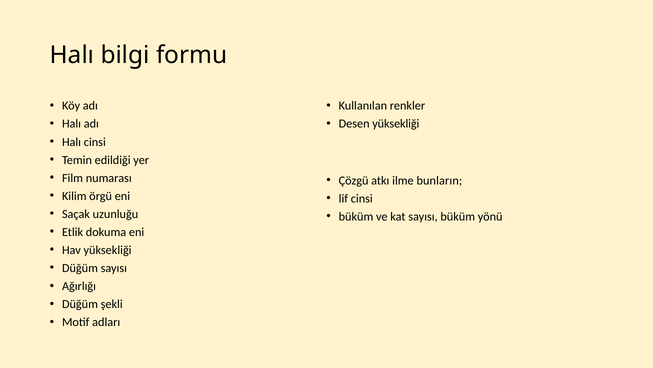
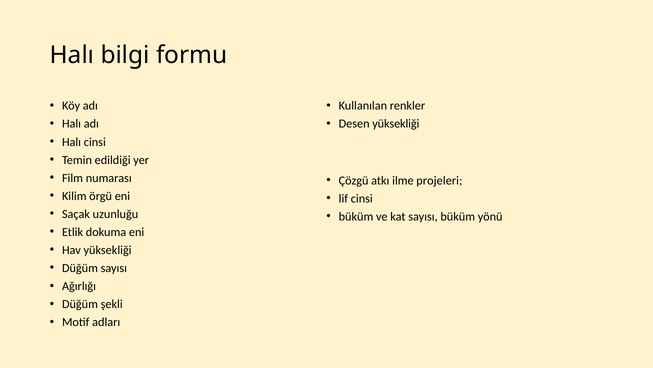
bunların: bunların -> projeleri (439, 180)
